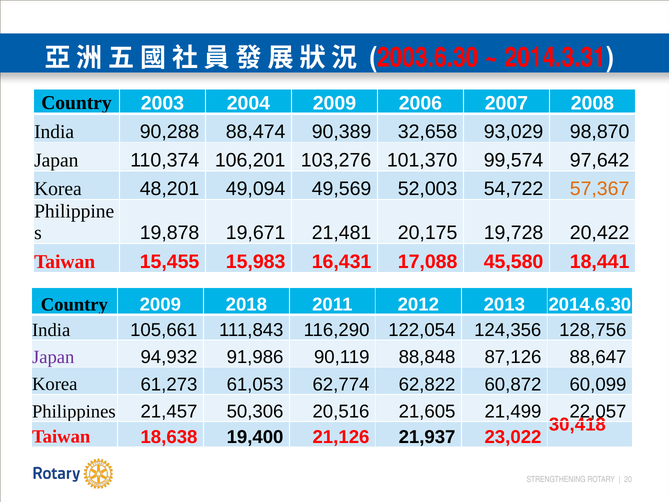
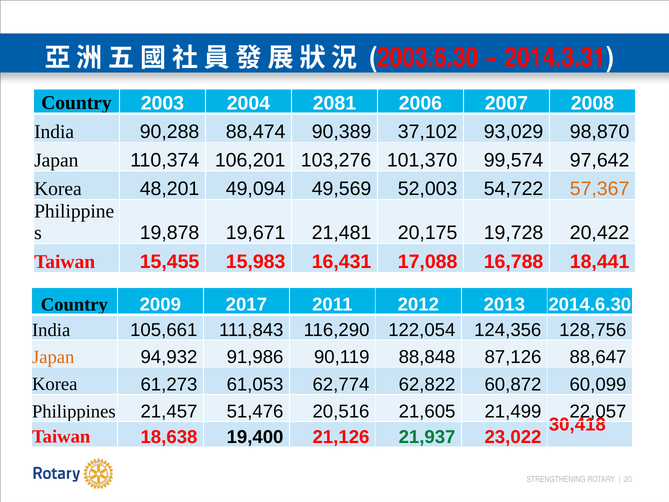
2004 2009: 2009 -> 2081 (334, 103)
32,658: 32,658 -> 37,102 (428, 132)
45,580: 45,580 -> 16,788 (514, 262)
2018: 2018 -> 2017 (246, 305)
Japan colour: purple -> orange (53, 357)
50,306: 50,306 -> 51,476 (255, 411)
21,937 colour: black -> green (427, 437)
